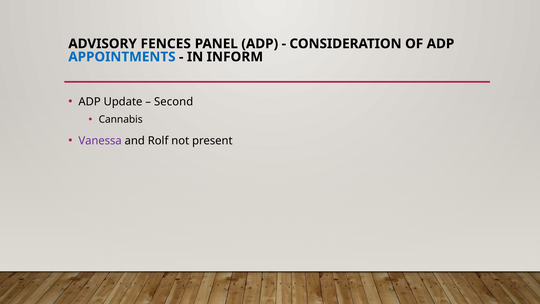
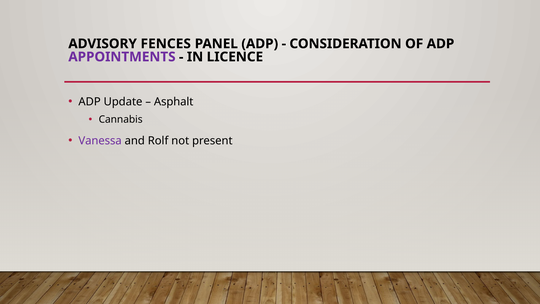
APPOINTMENTS colour: blue -> purple (122, 57)
INFORM: INFORM -> LICENCE (235, 57)
Second: Second -> Asphalt (174, 102)
